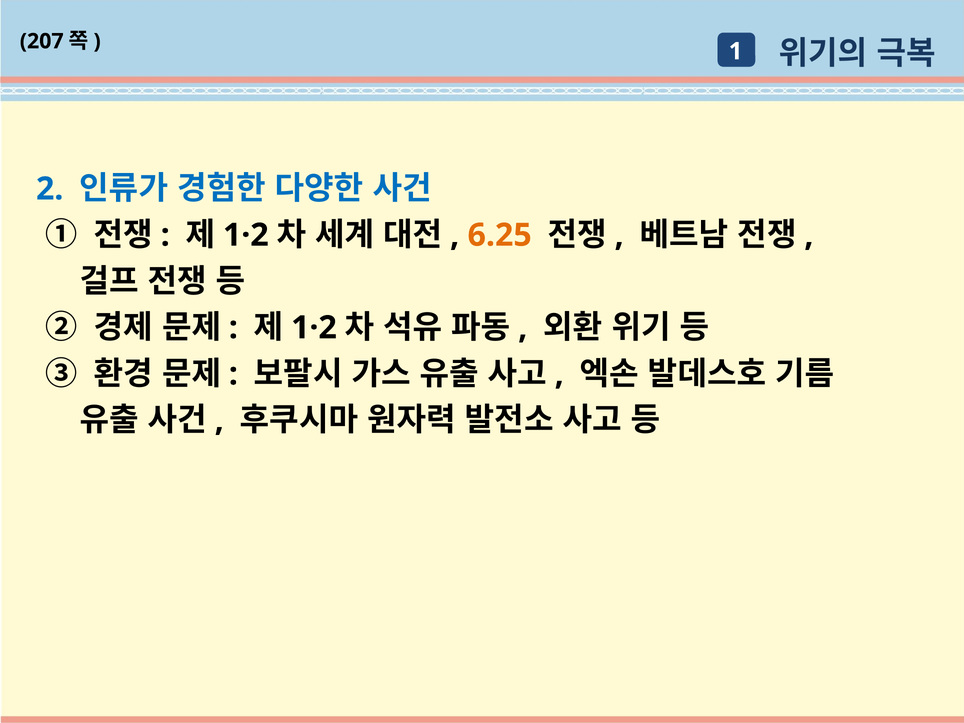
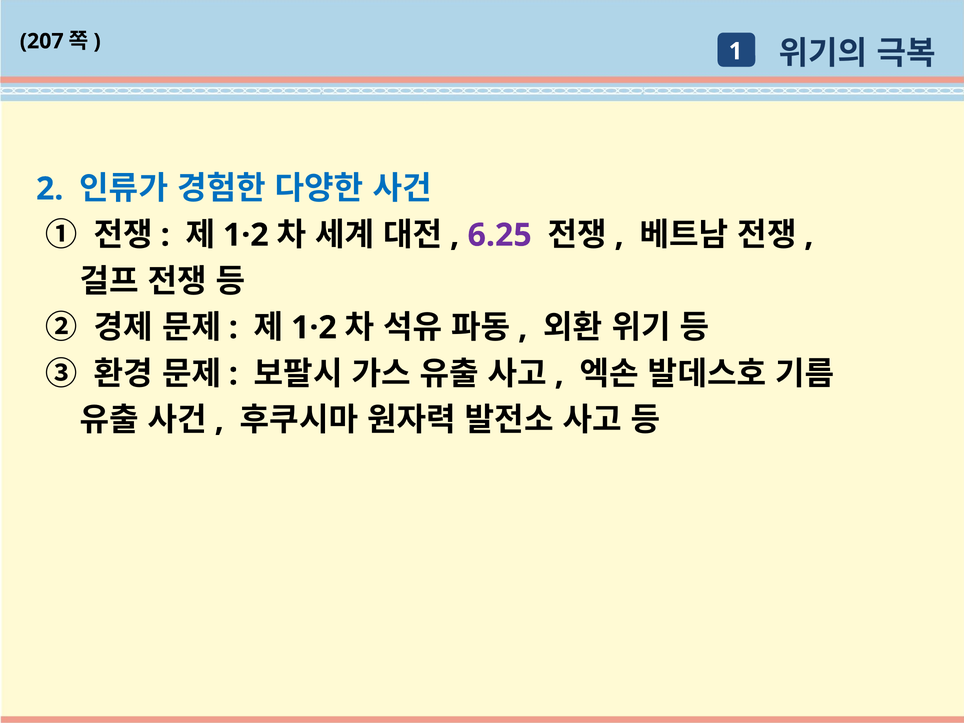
6.25 colour: orange -> purple (500, 235)
